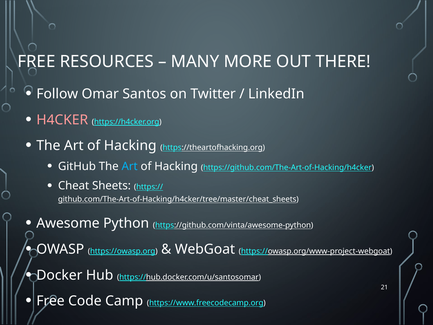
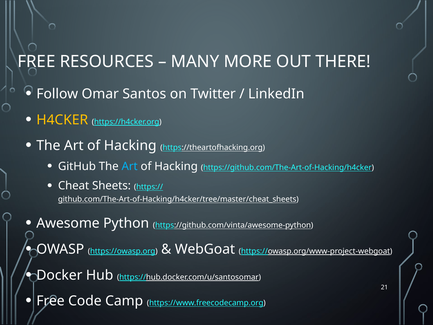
H4CKER colour: pink -> yellow (62, 120)
